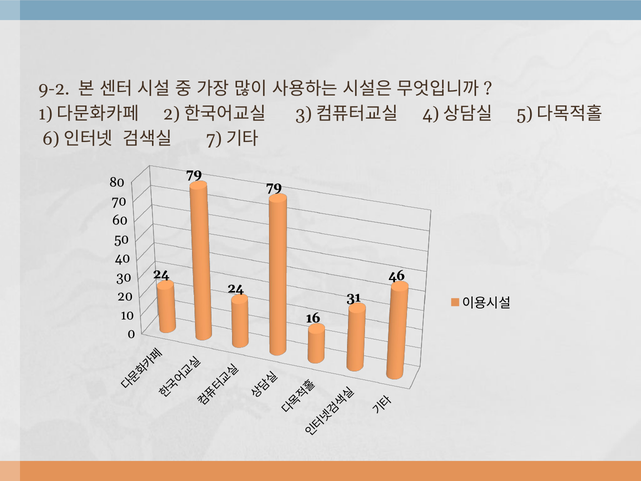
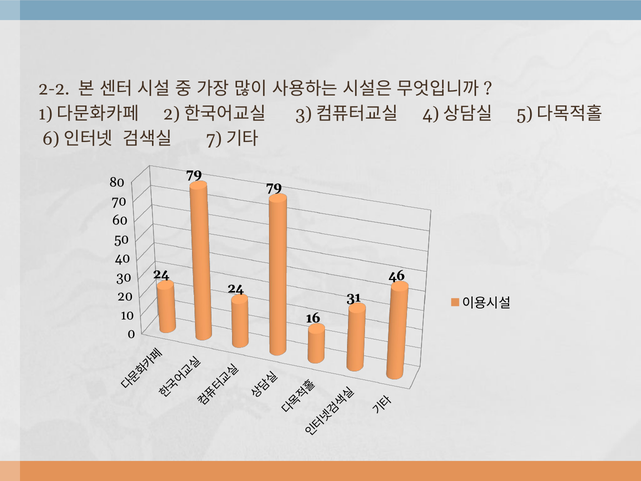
9-2: 9-2 -> 2-2 (54, 89)
